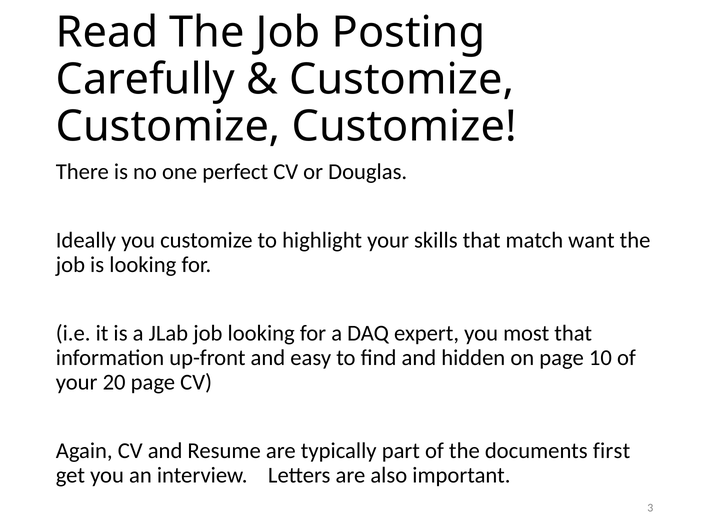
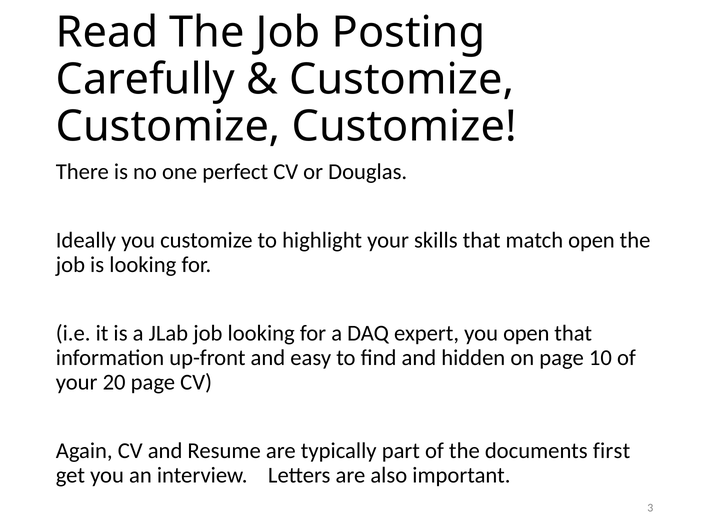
match want: want -> open (591, 240)
you most: most -> open (526, 333)
